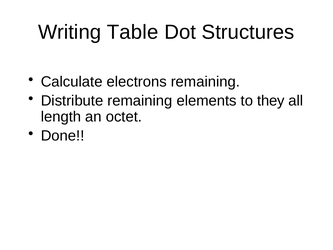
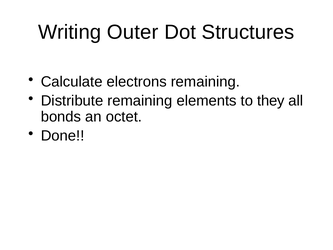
Table: Table -> Outer (133, 32)
length: length -> bonds (61, 117)
